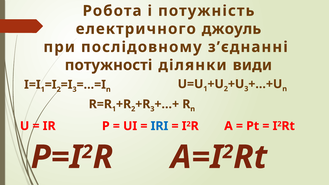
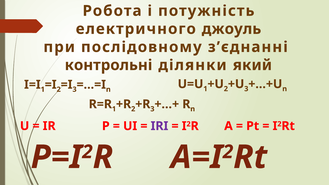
потужності: потужності -> контрольні (109, 65)
види: види -> який (252, 65)
IRI colour: blue -> purple (159, 126)
